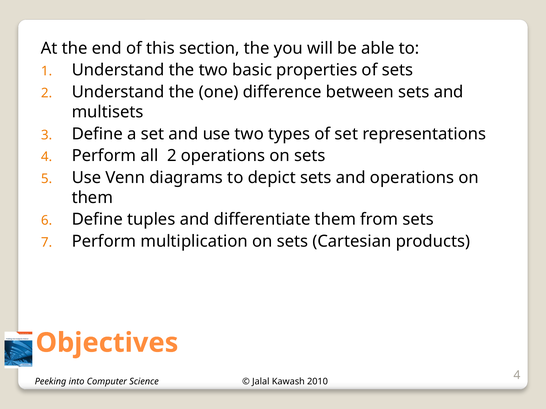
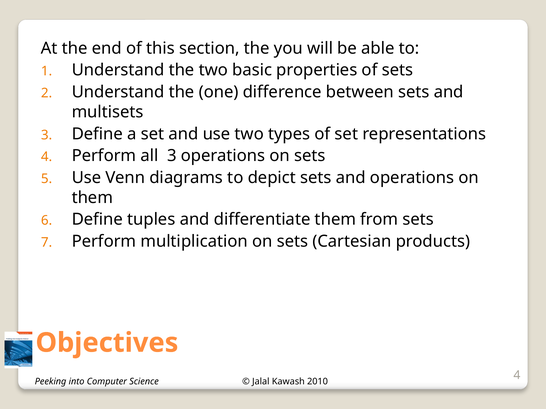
all 2: 2 -> 3 (172, 156)
